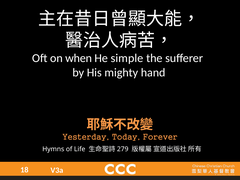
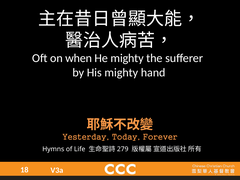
He simple: simple -> mighty (127, 58)
